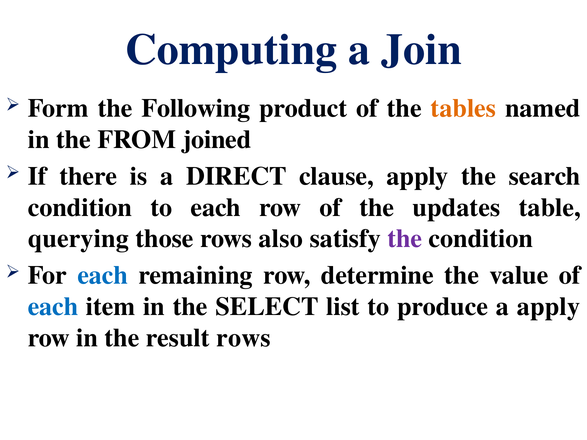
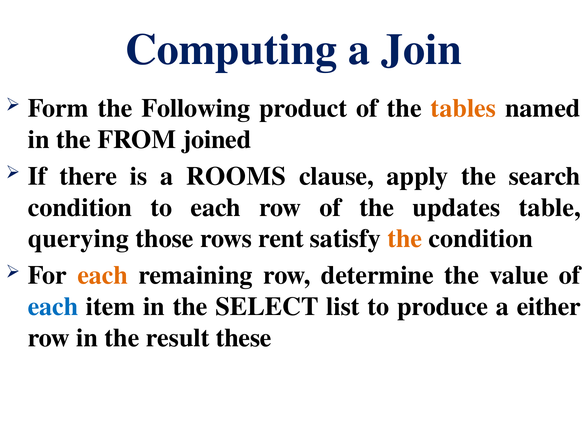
DIRECT: DIRECT -> ROOMS (236, 176)
also: also -> rent (281, 239)
the colour: purple -> orange (405, 239)
each colour: blue -> orange (103, 275)
a apply: apply -> either (549, 307)
result rows: rows -> these (244, 338)
